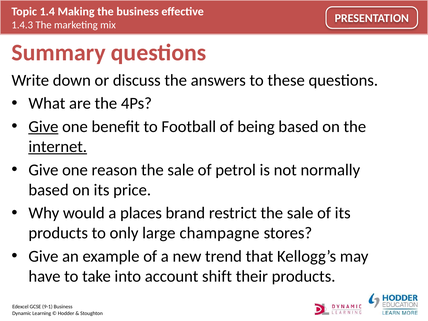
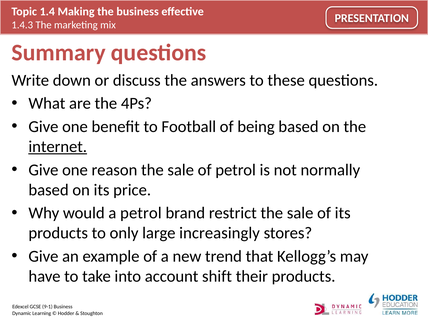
Give underline: present -> none (43, 127)
a places: places -> petrol (141, 213)
champagne: champagne -> increasingly (220, 233)
